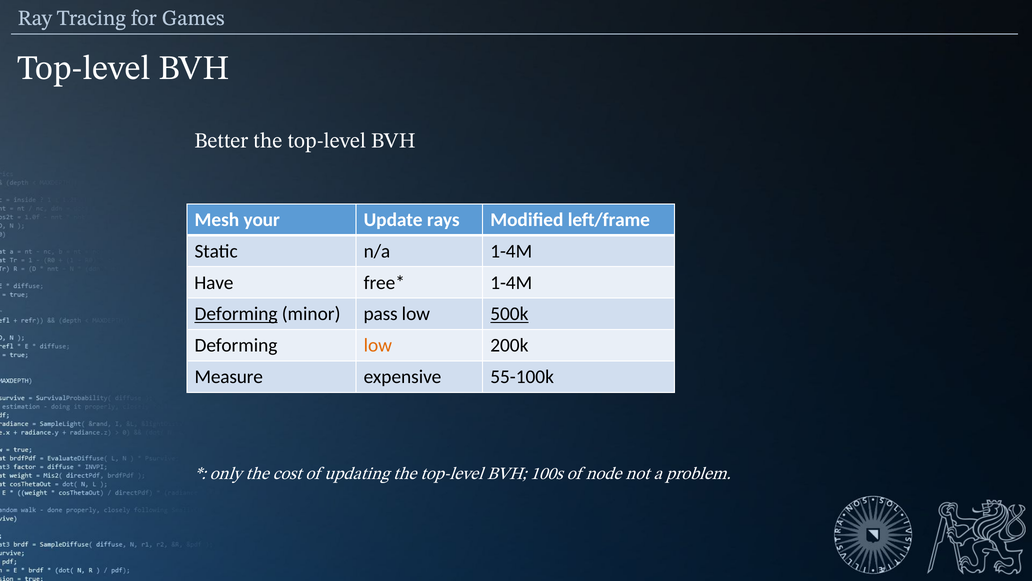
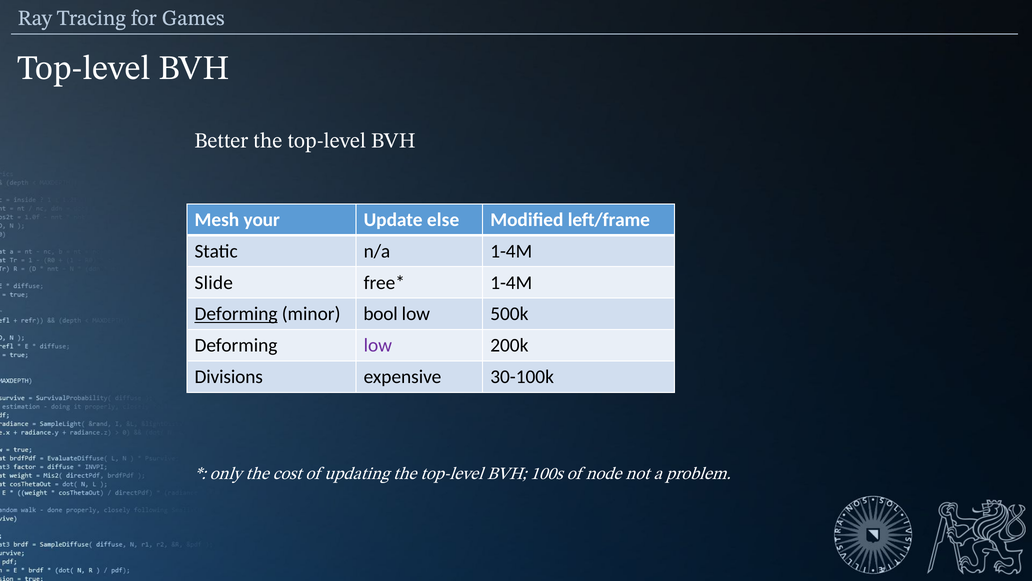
rays: rays -> else (443, 220)
Have: Have -> Slide (214, 282)
pass: pass -> bool (381, 314)
500k underline: present -> none (509, 314)
low colour: orange -> purple (378, 345)
Measure: Measure -> Divisions (229, 377)
55-100k: 55-100k -> 30-100k (522, 377)
